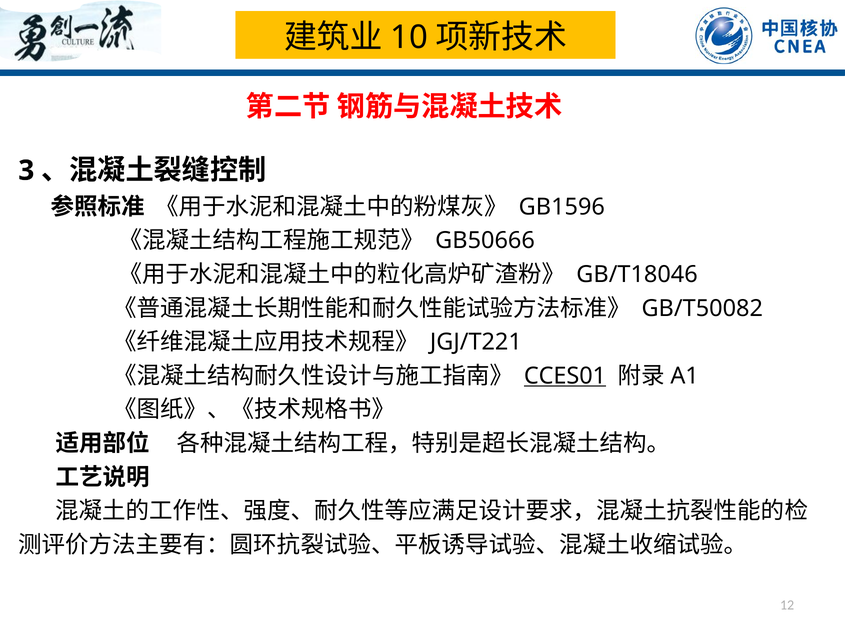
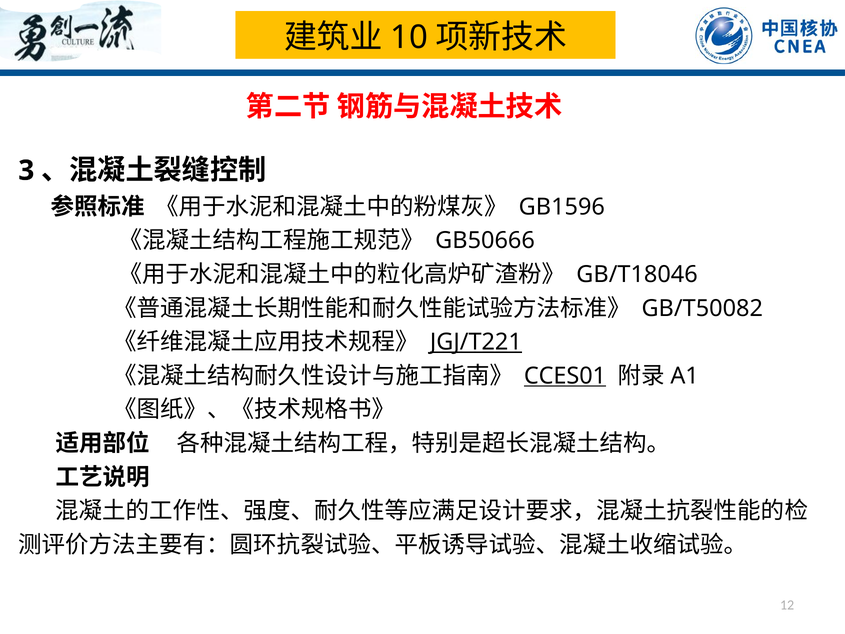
JGJ/T221 underline: none -> present (476, 342)
